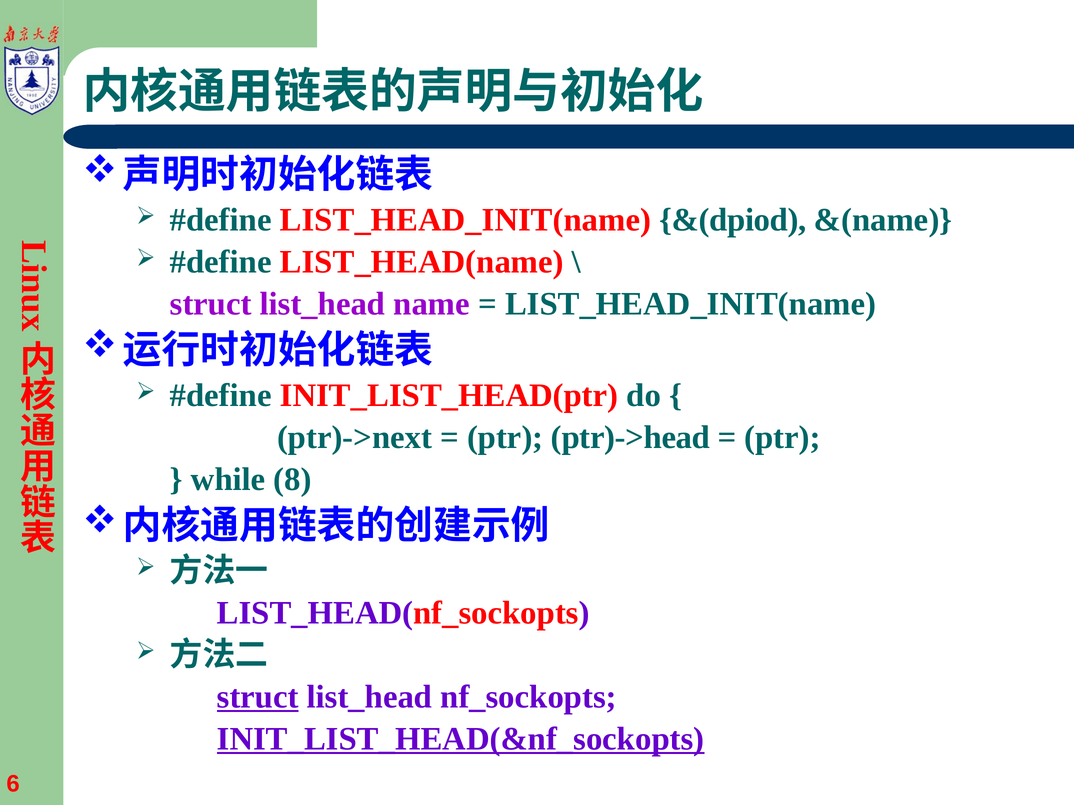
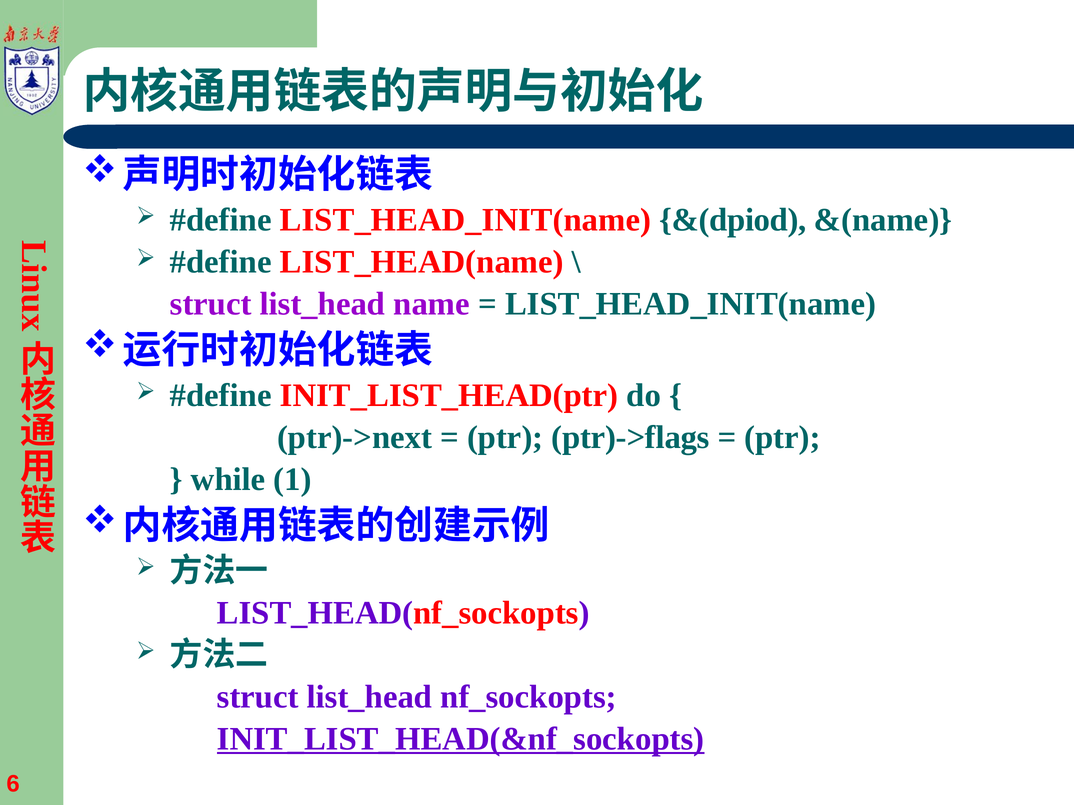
ptr)->head: ptr)->head -> ptr)->flags (631, 438)
8: 8 -> 1 (293, 480)
struct underline: present -> none (258, 697)
